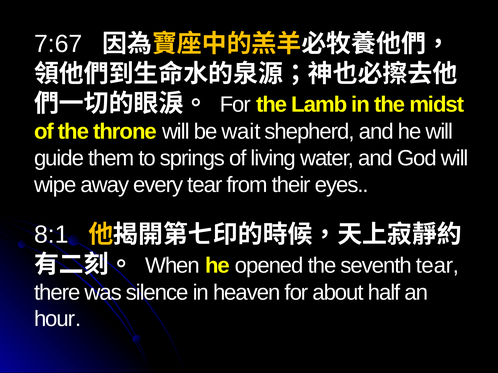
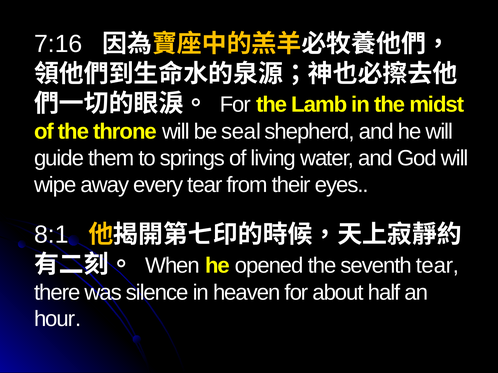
7:67: 7:67 -> 7:16 (58, 44)
wait: wait -> seal (241, 132)
